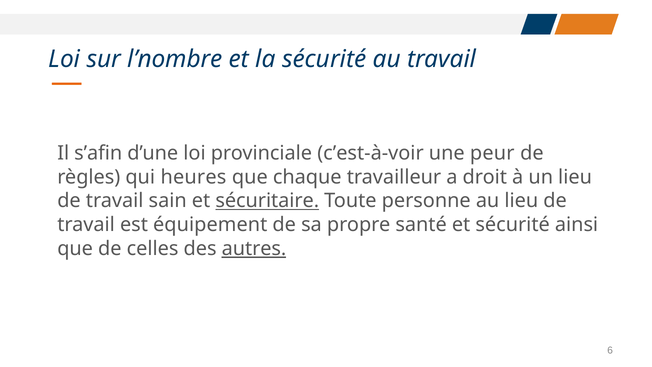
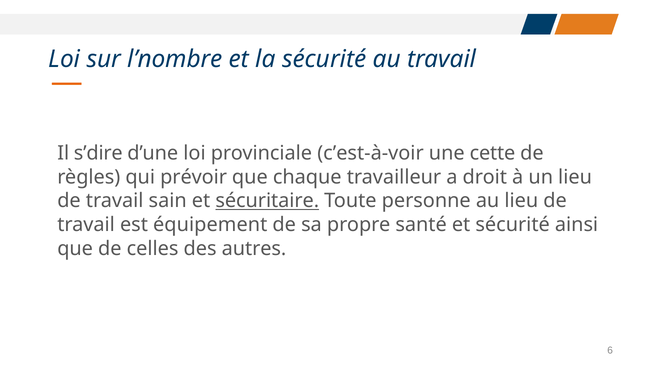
s’afin: s’afin -> s’dire (98, 153)
peur: peur -> cette (492, 153)
heures: heures -> prévoir (194, 177)
autres underline: present -> none (254, 249)
